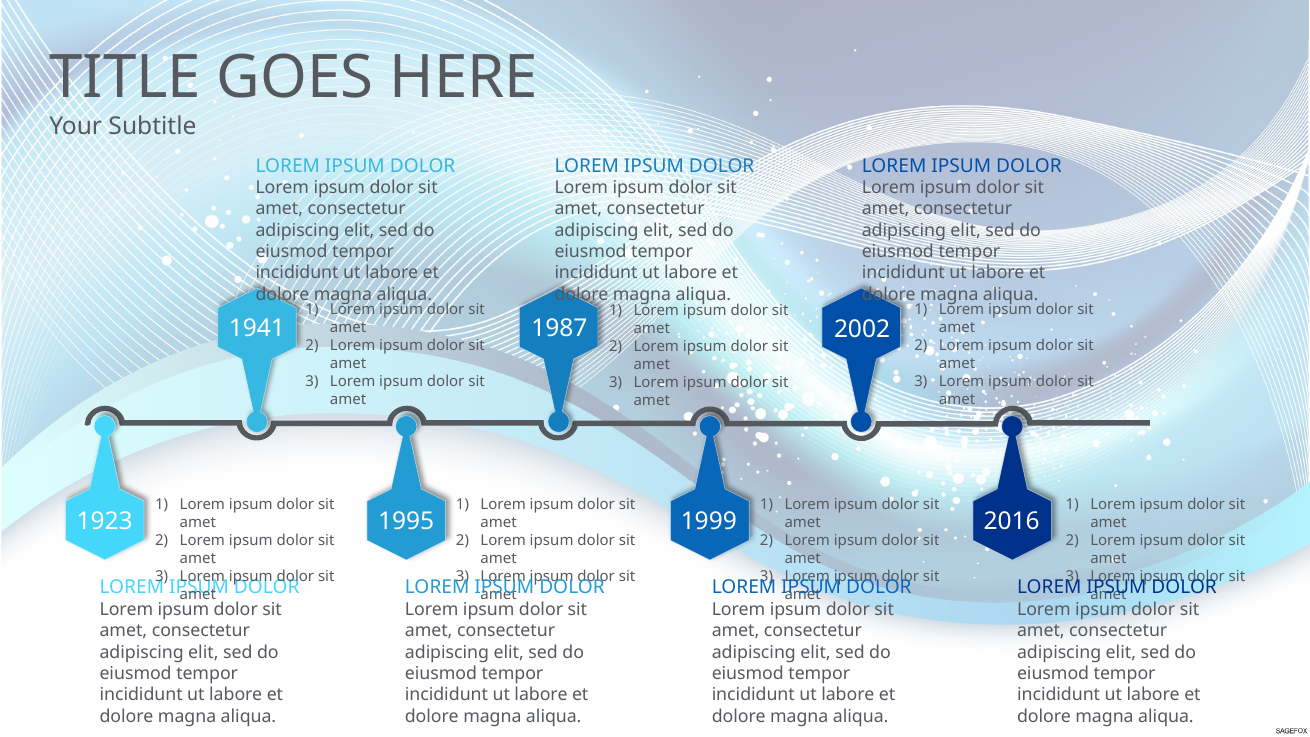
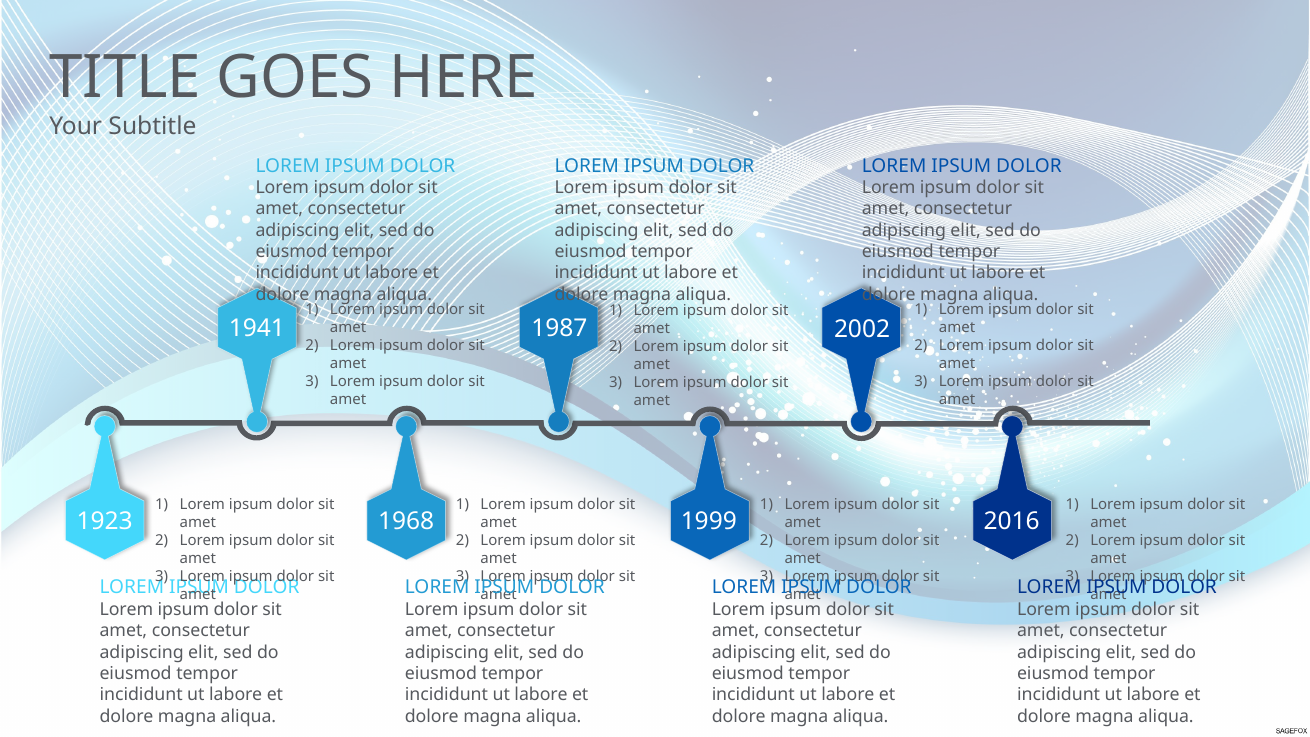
1995: 1995 -> 1968 (406, 521)
